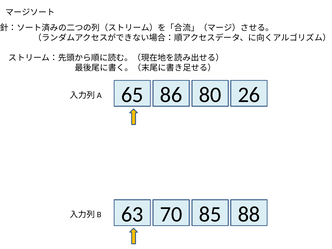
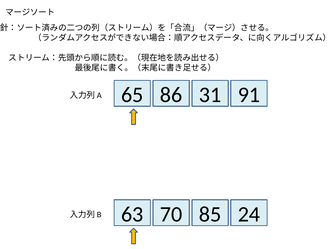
80: 80 -> 31 (210, 95)
26: 26 -> 91 (249, 95)
88: 88 -> 24 (249, 214)
